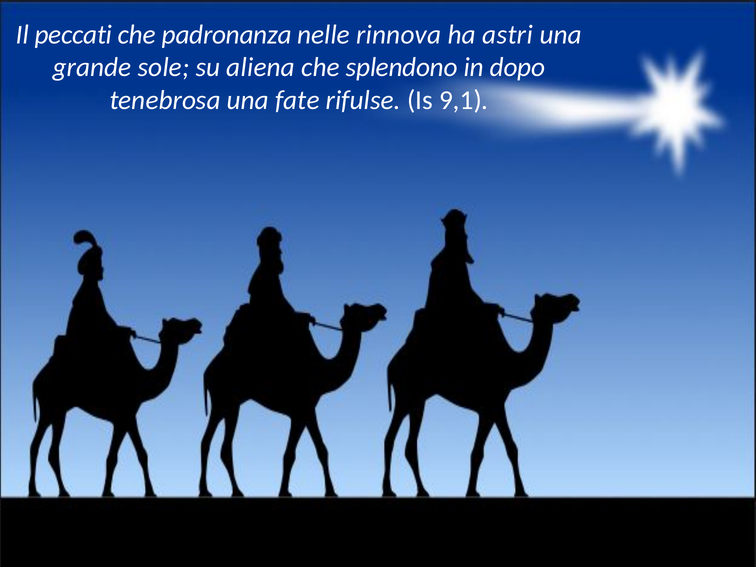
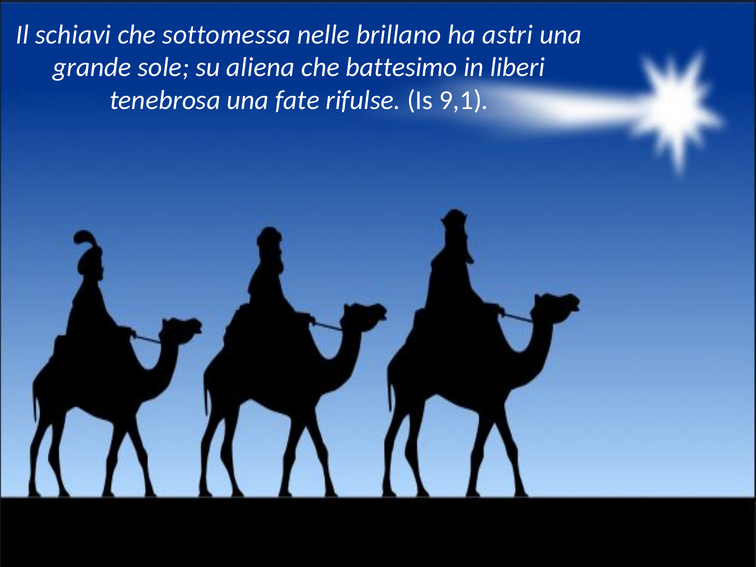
peccati: peccati -> schiavi (73, 35)
padronanza: padronanza -> sottomessa (227, 35)
rinnova: rinnova -> brillano (399, 35)
splendono: splendono -> battesimo (402, 67)
dopo: dopo -> liberi (517, 67)
